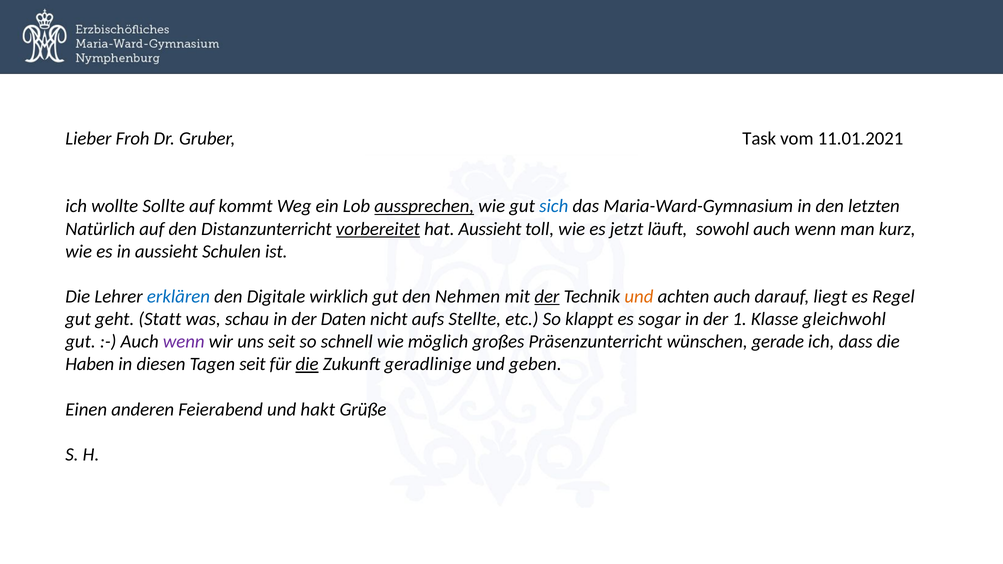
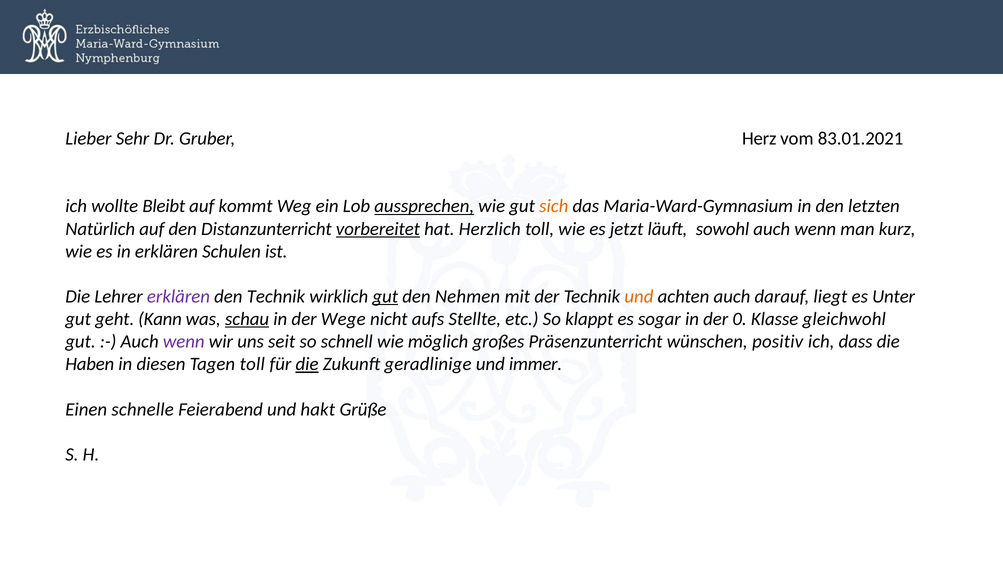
Froh: Froh -> Sehr (133, 139)
Task: Task -> Herz (759, 139)
11.01.2021: 11.01.2021 -> 83.01.2021 (861, 139)
Sollte: Sollte -> Bleibt (164, 206)
sich colour: blue -> orange (554, 206)
hat Aussieht: Aussieht -> Herzlich (490, 229)
in aussieht: aussieht -> erklären (166, 251)
erklären colour: blue -> purple (178, 297)
den Digitale: Digitale -> Technik (276, 297)
gut underline: none -> present (385, 297)
der underline: present -> none (547, 297)
Regel: Regel -> Unter (894, 297)
Statt: Statt -> Kann (160, 319)
schau underline: none -> present (247, 319)
Daten: Daten -> Wege (343, 319)
1: 1 -> 0 (740, 319)
gerade: gerade -> positiv (778, 342)
Tagen seit: seit -> toll (252, 364)
geben: geben -> immer (536, 364)
anderen: anderen -> schnelle (143, 409)
